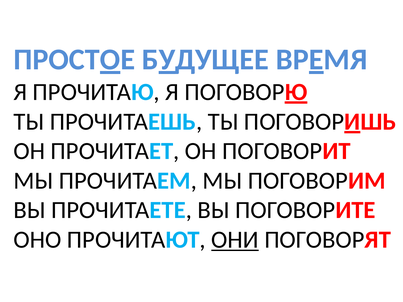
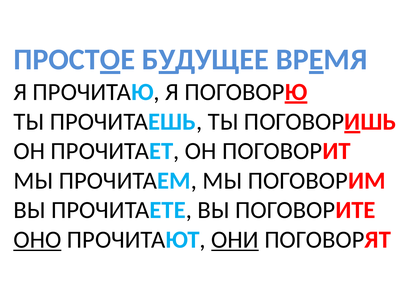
ОНО underline: none -> present (37, 240)
